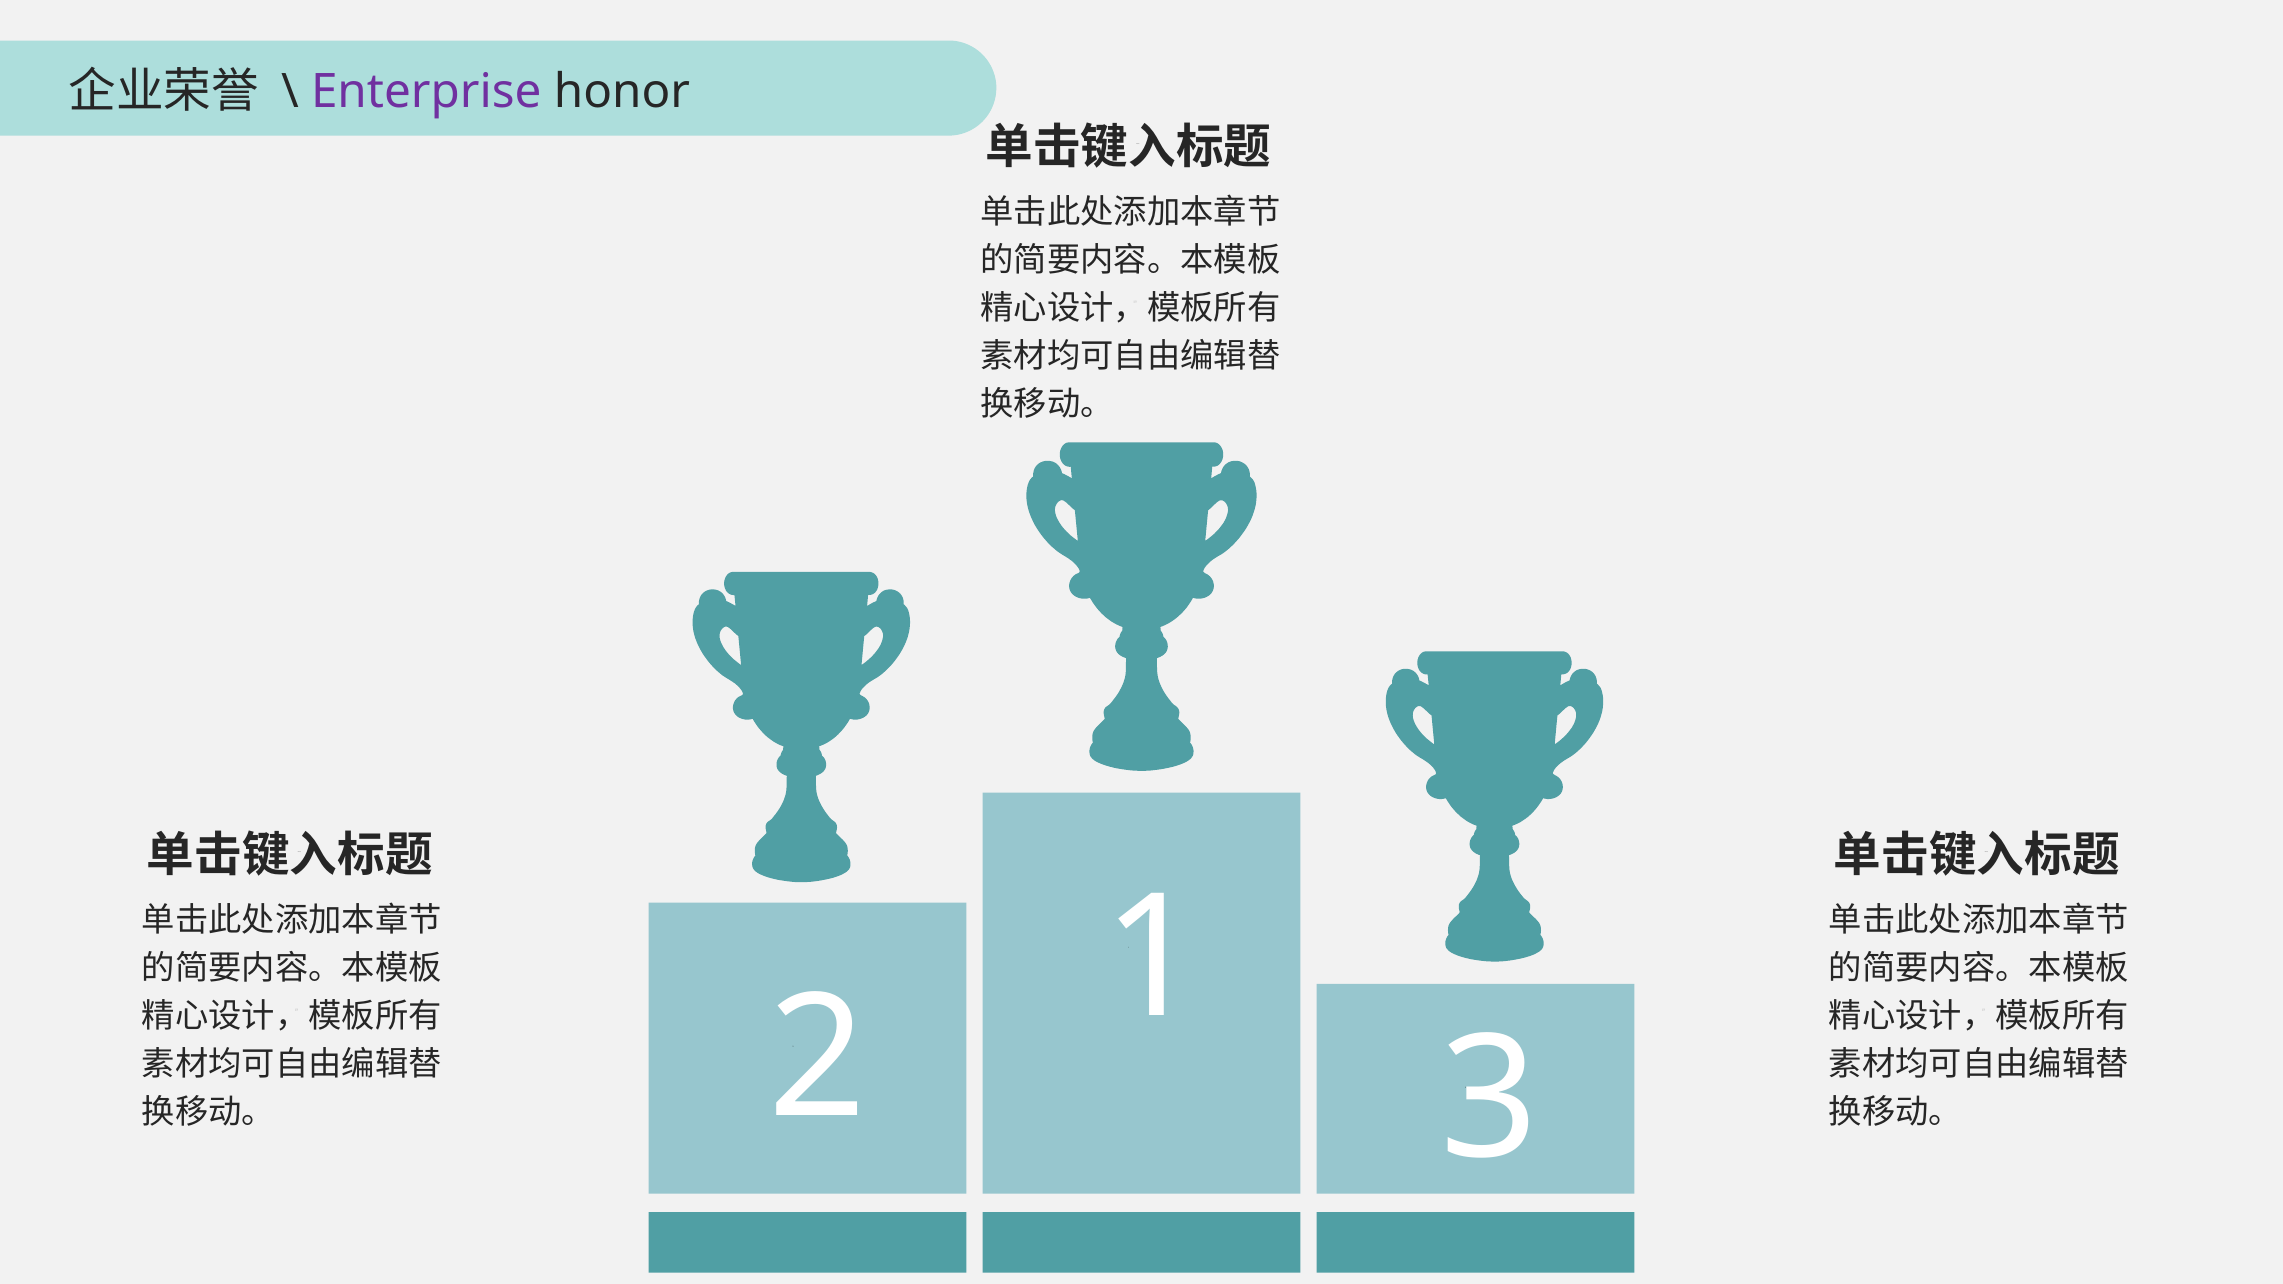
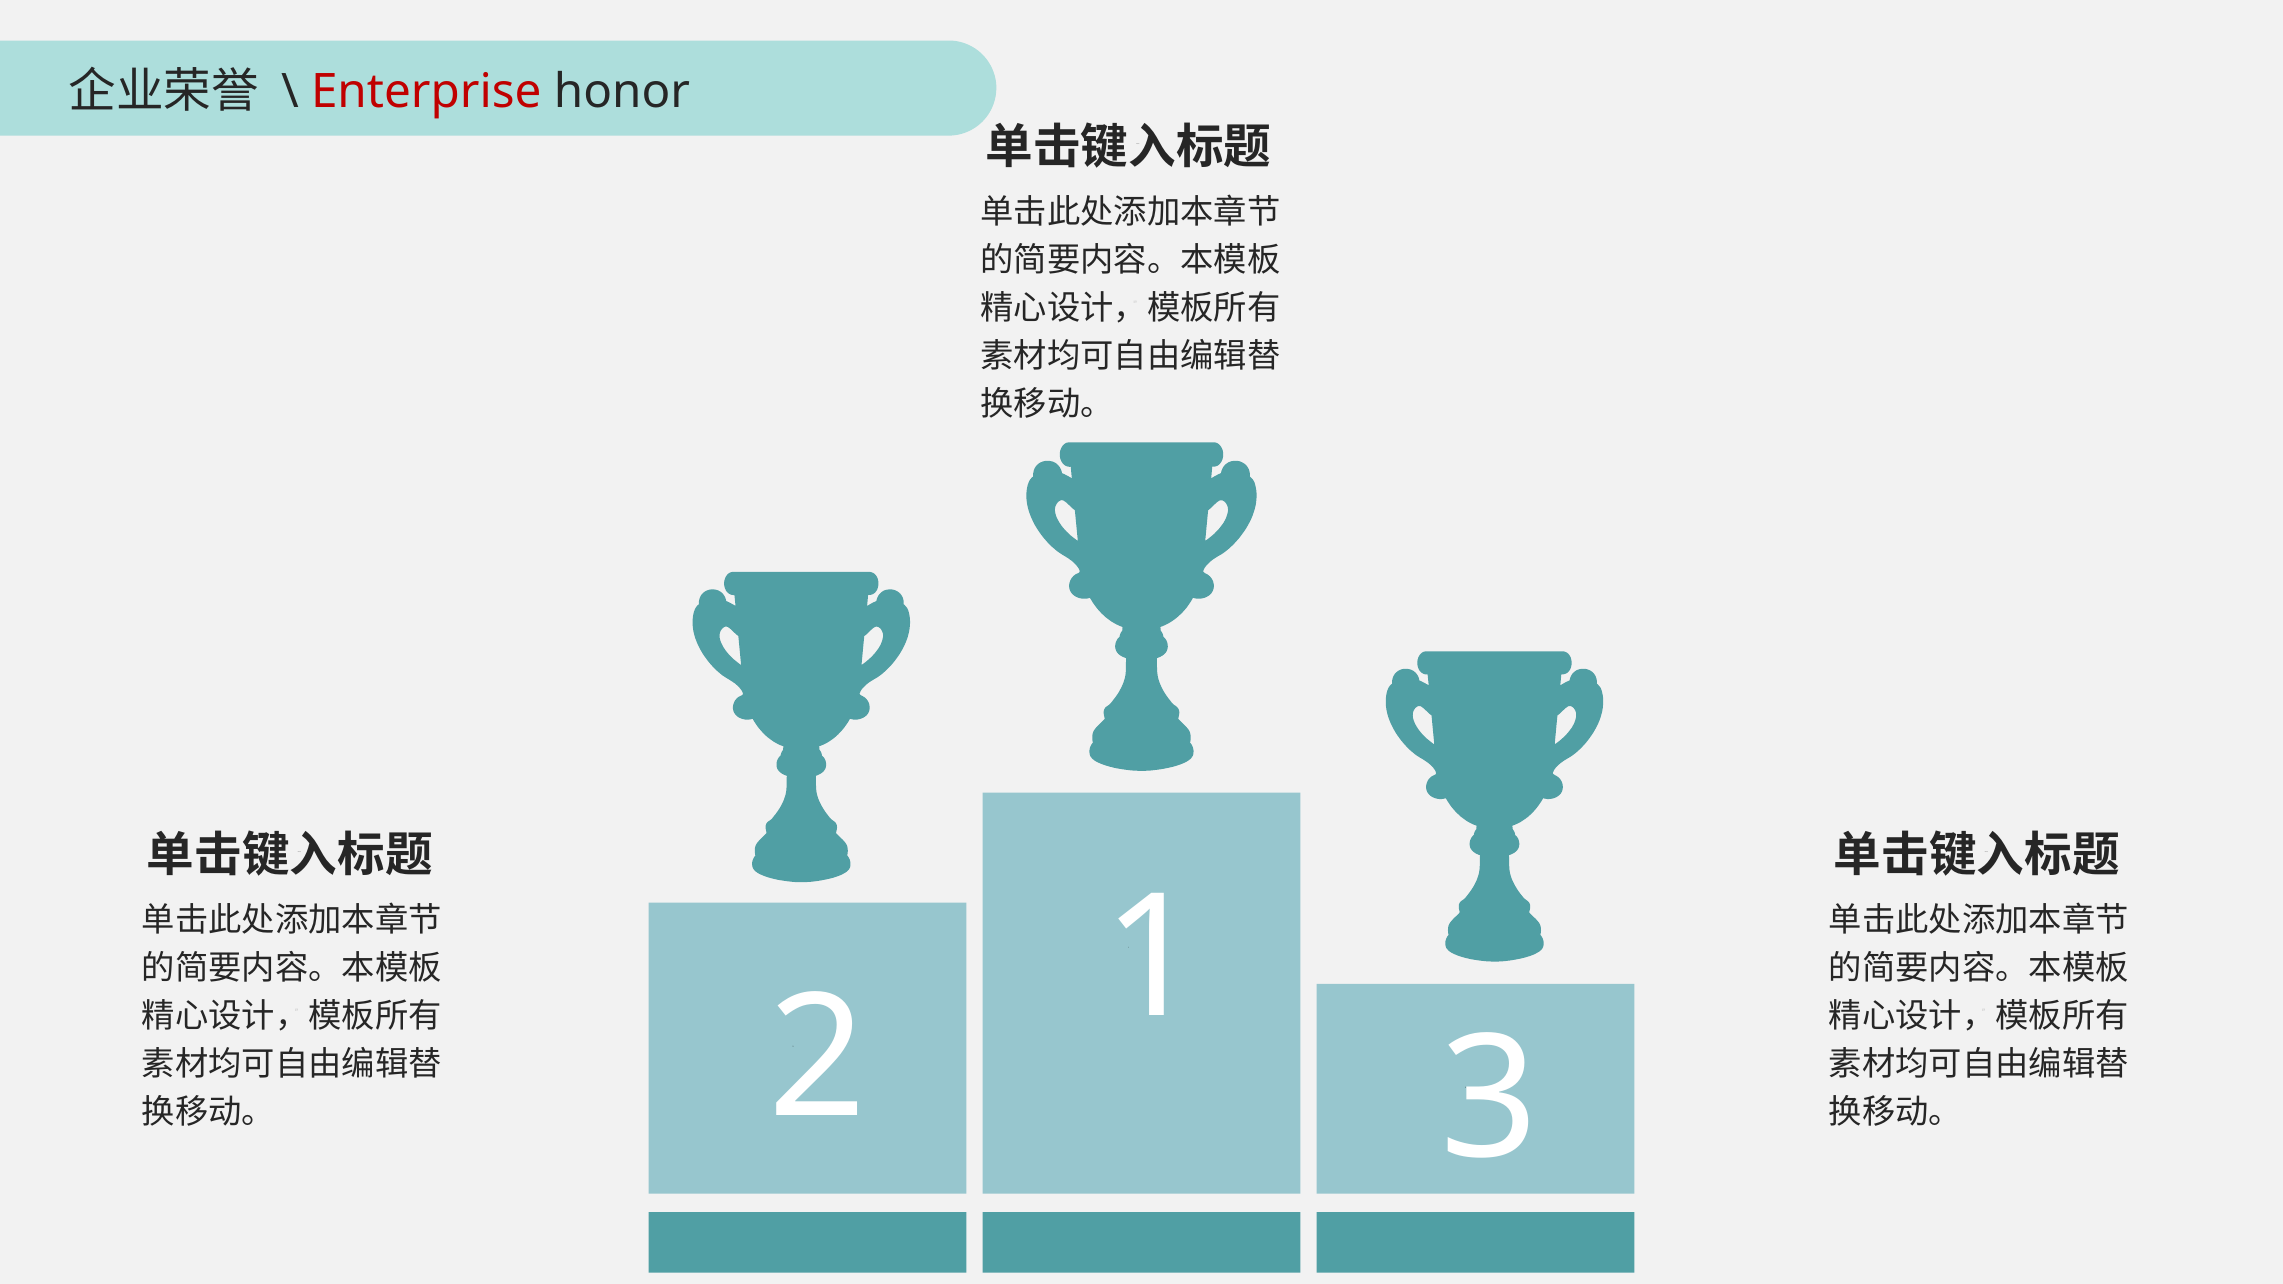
Enterprise colour: purple -> red (426, 92)
